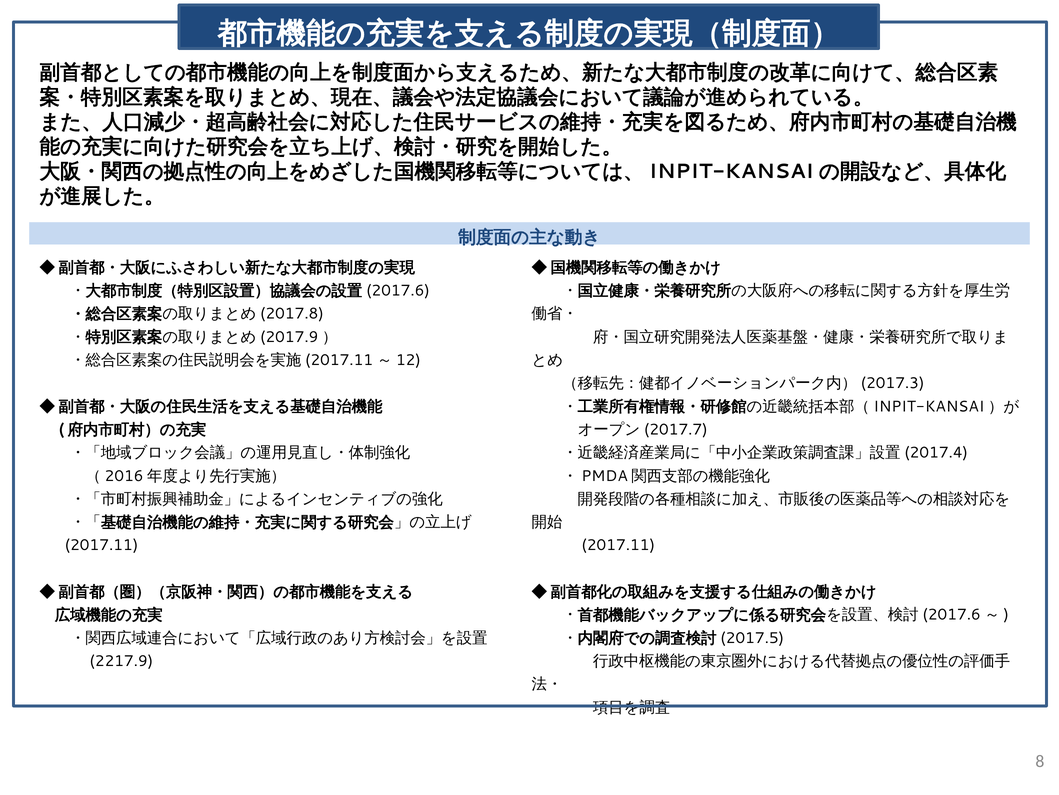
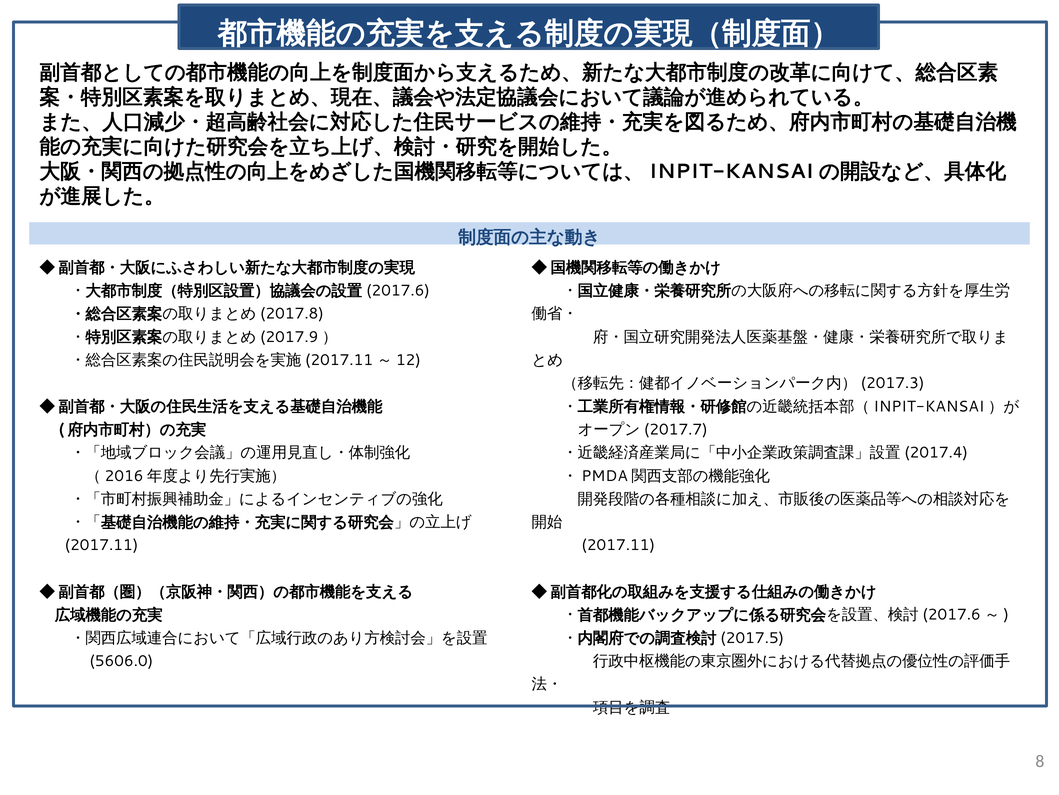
2217.9: 2217.9 -> 5606.0 (121, 661)
